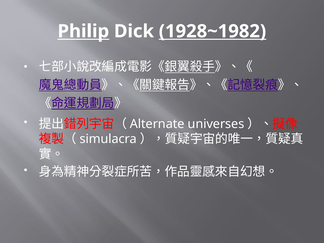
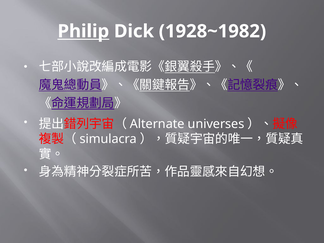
1928~1982 underline: present -> none (212, 31)
